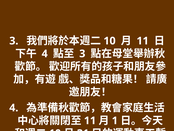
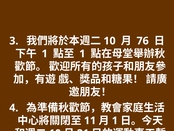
11: 11 -> 76 (143, 41)
4: 4 -> 1 (45, 54)
3: 3 -> 1 (82, 54)
